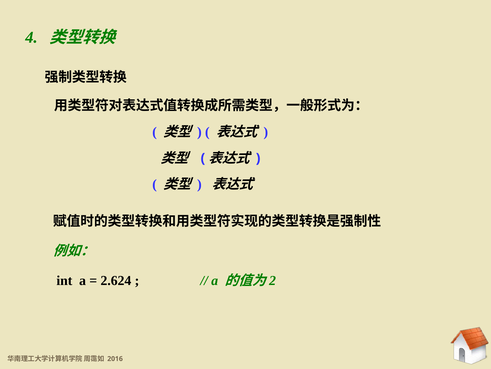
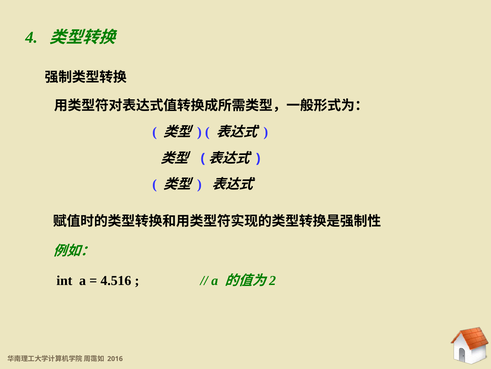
2.624: 2.624 -> 4.516 (116, 280)
